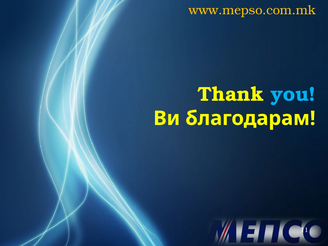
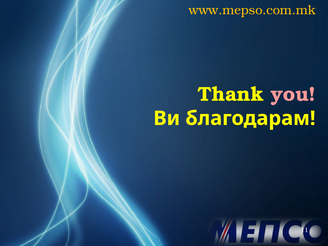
you colour: light blue -> pink (293, 94)
